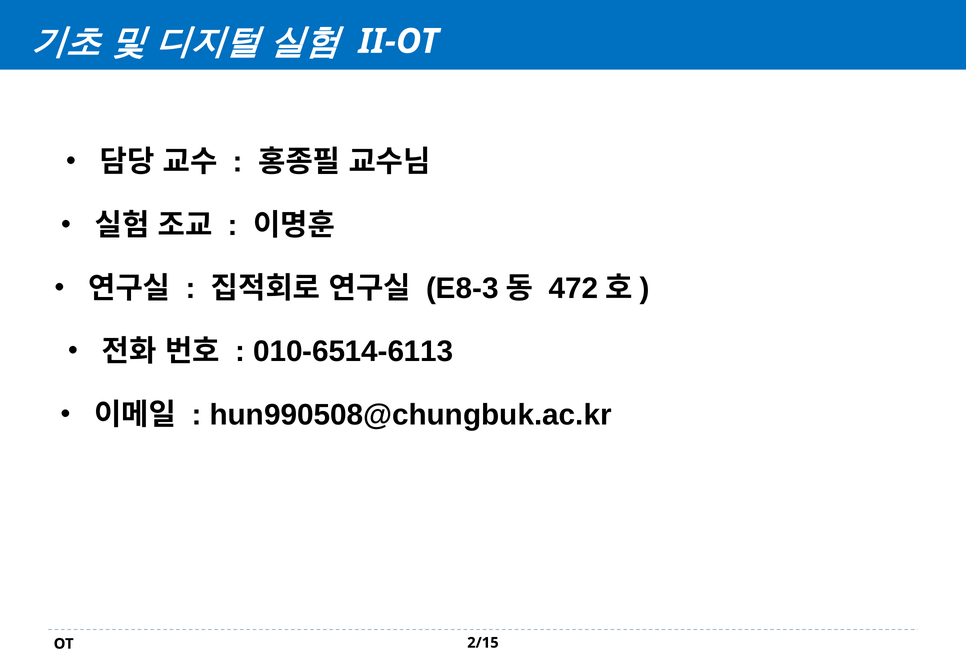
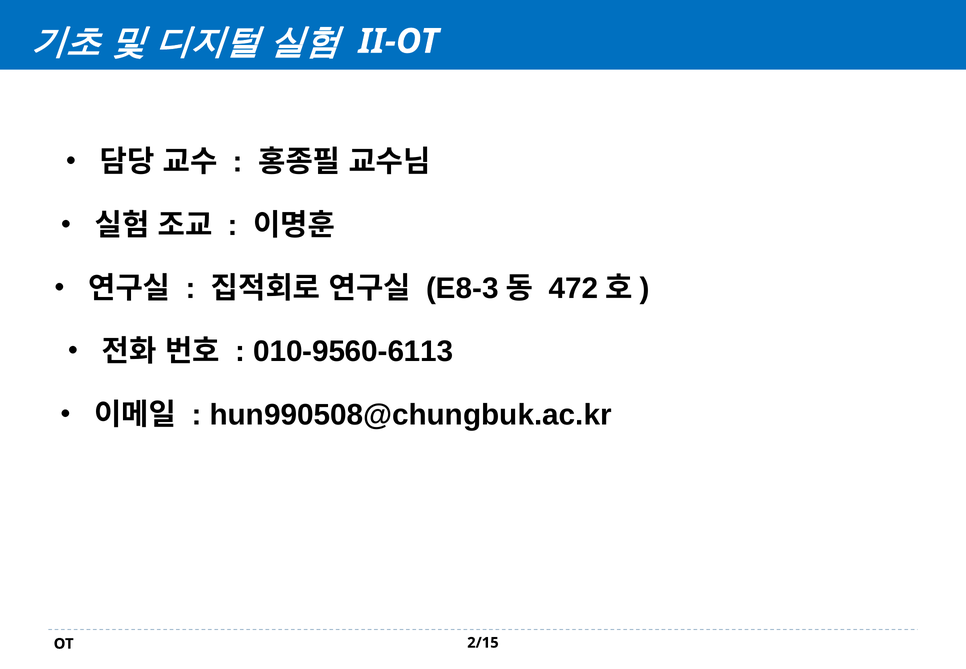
010-6514-6113: 010-6514-6113 -> 010-9560-6113 (353, 351)
